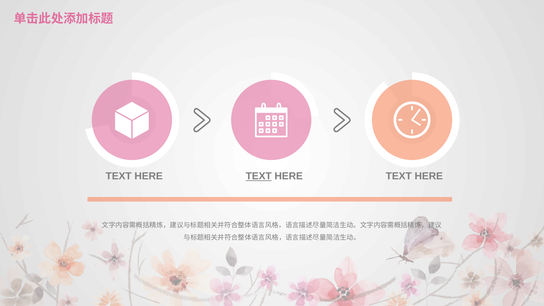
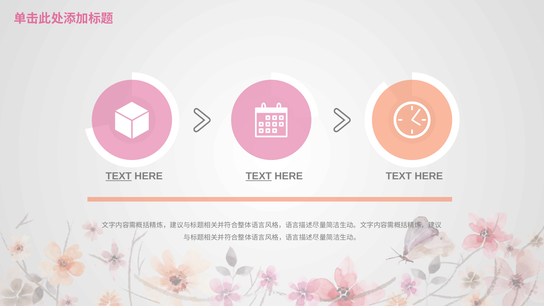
TEXT underline: none -> present (119, 176)
